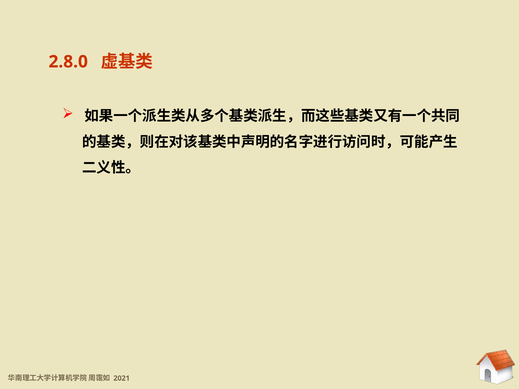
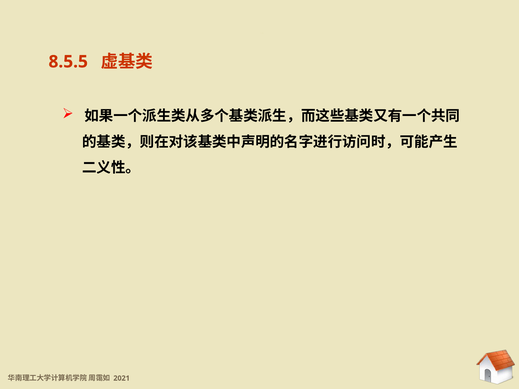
2.8.0: 2.8.0 -> 8.5.5 (68, 62)
